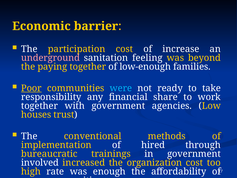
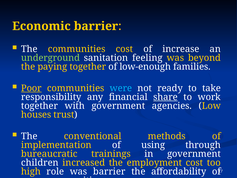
The participation: participation -> communities (77, 49)
underground colour: pink -> light green (50, 58)
share underline: none -> present (166, 97)
hired: hired -> using (153, 145)
involved: involved -> children (40, 163)
organization: organization -> employment (154, 163)
rate: rate -> role (55, 171)
was enough: enough -> barrier (109, 171)
